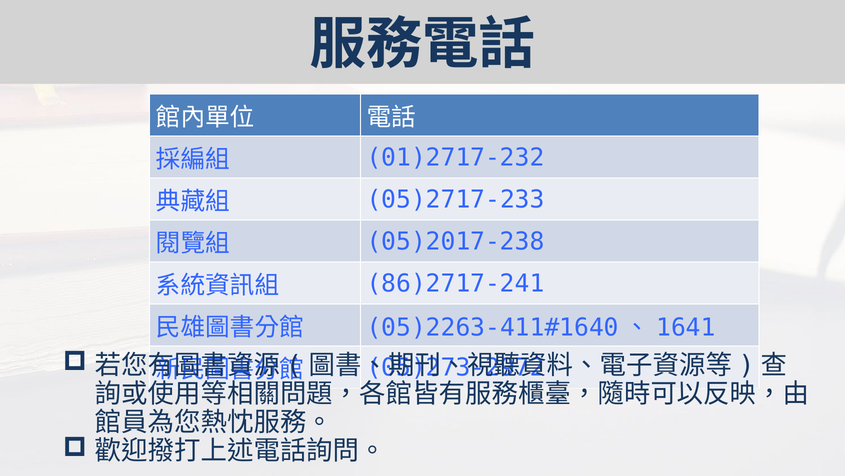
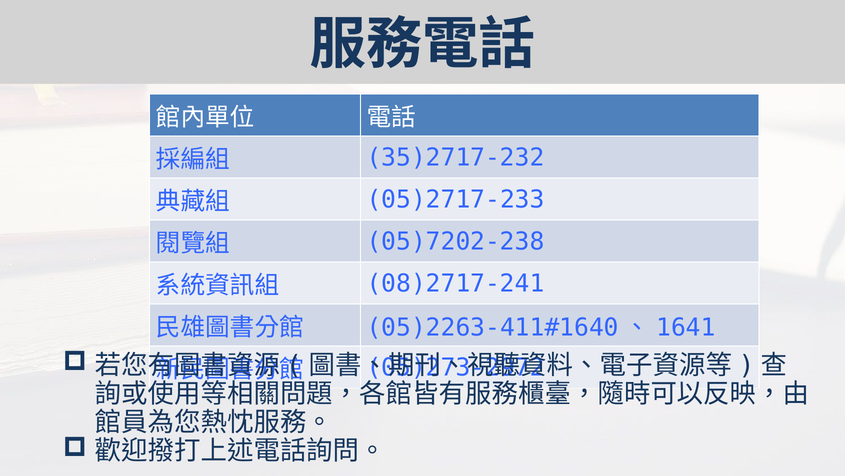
01)2717-232: 01)2717-232 -> 35)2717-232 (456, 157)
05)2017-238: 05)2017-238 -> 05)7202-238 (456, 241)
86)2717-241: 86)2717-241 -> 08)2717-241 (456, 283)
